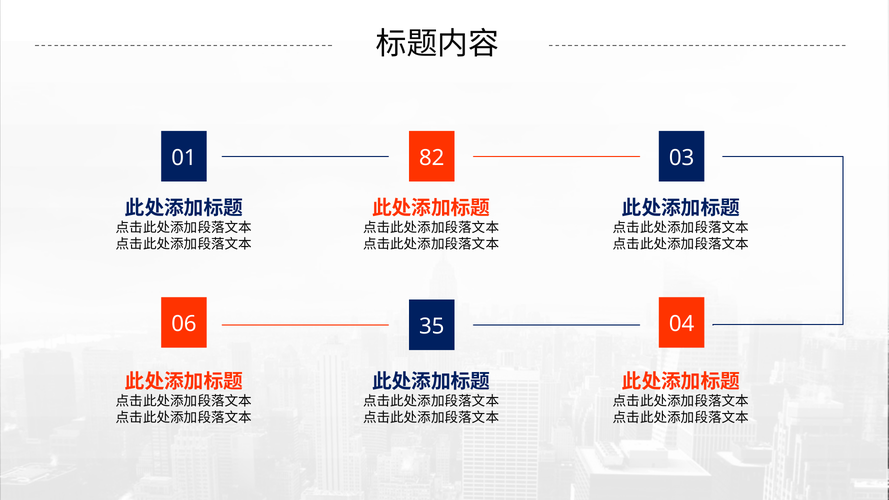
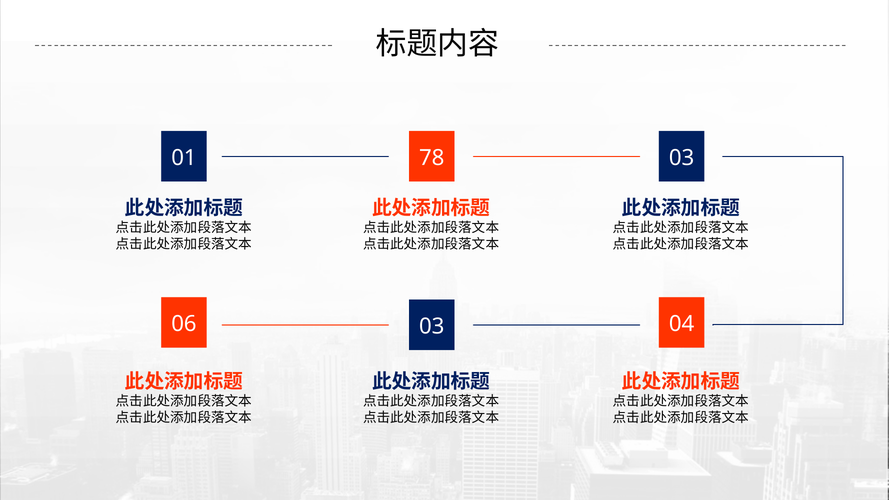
82: 82 -> 78 (432, 158)
06 35: 35 -> 03 (432, 326)
